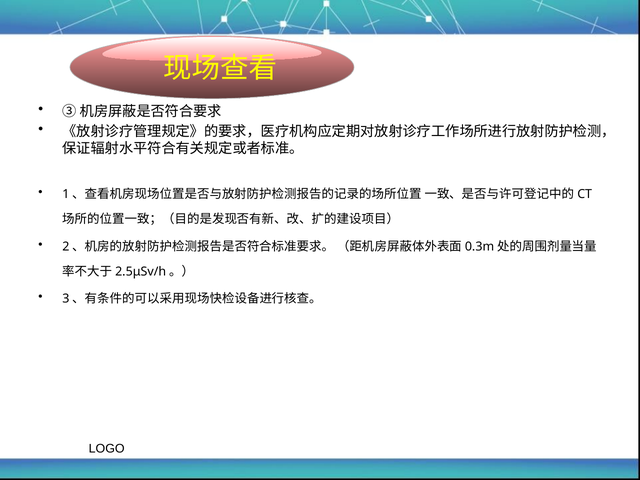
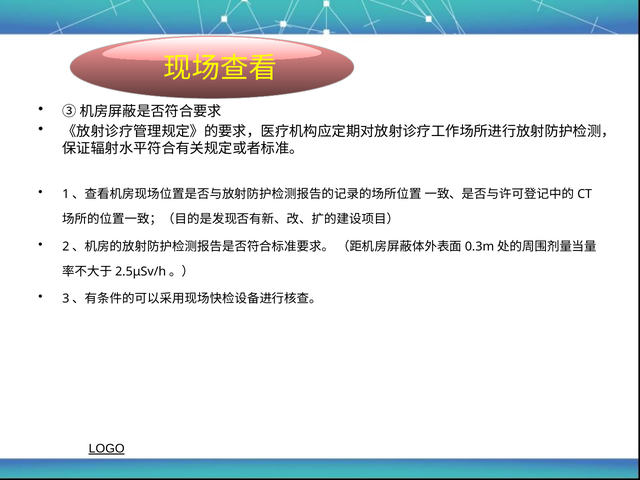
LOGO underline: none -> present (107, 449)
